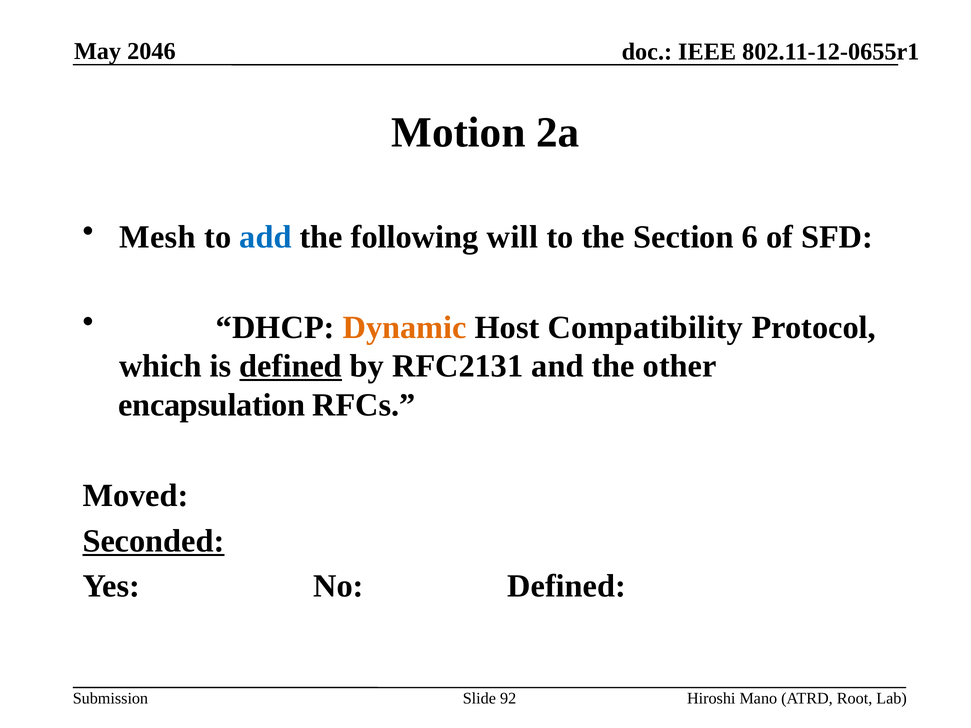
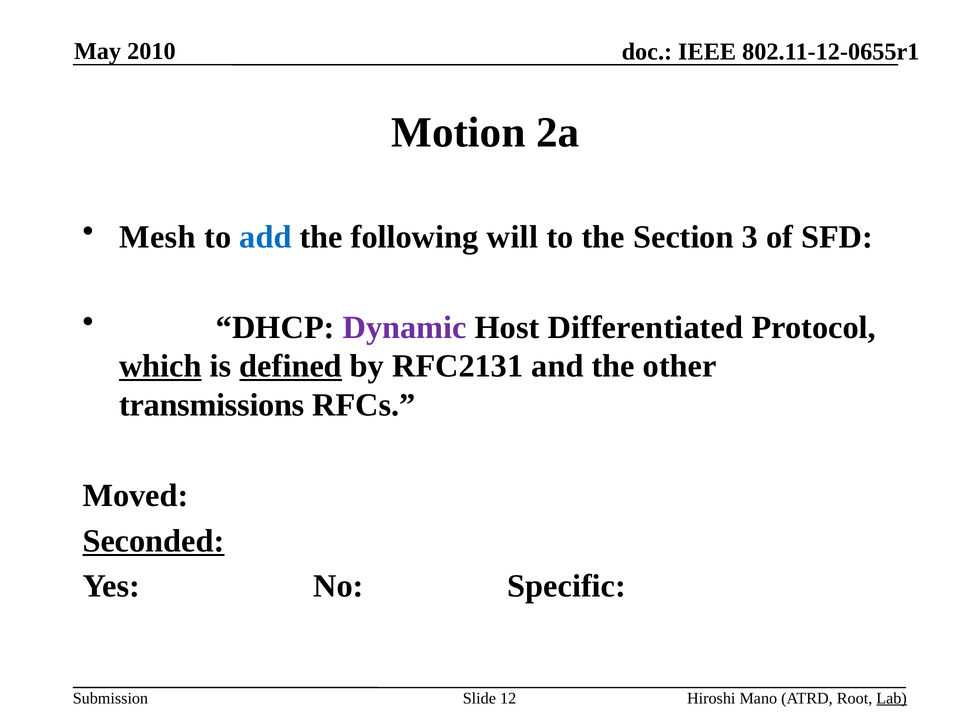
2046: 2046 -> 2010 (151, 51)
6: 6 -> 3 (750, 237)
Dynamic colour: orange -> purple (405, 328)
Compatibility: Compatibility -> Differentiated (645, 328)
which underline: none -> present (160, 366)
encapsulation: encapsulation -> transmissions (212, 405)
No Defined: Defined -> Specific (567, 586)
92: 92 -> 12 (508, 698)
Lab underline: none -> present (892, 698)
